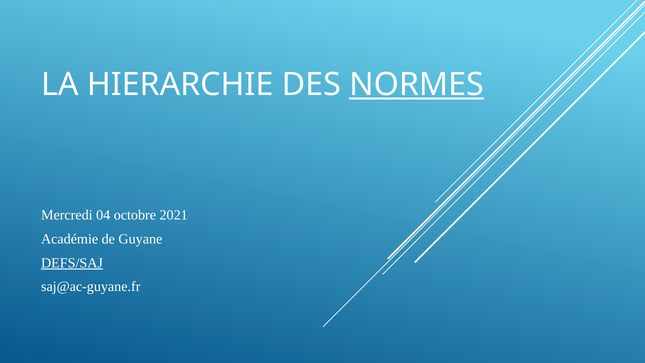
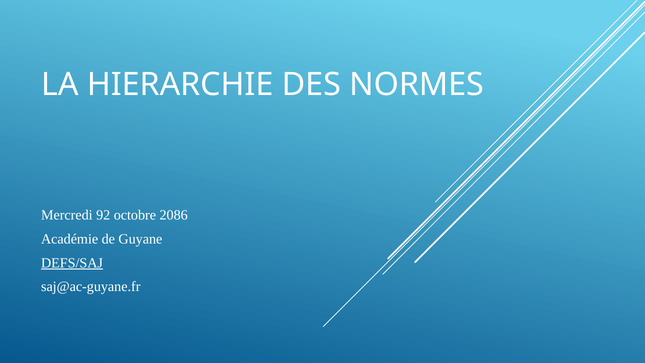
NORMES underline: present -> none (417, 85)
04: 04 -> 92 (103, 215)
2021: 2021 -> 2086 (174, 215)
